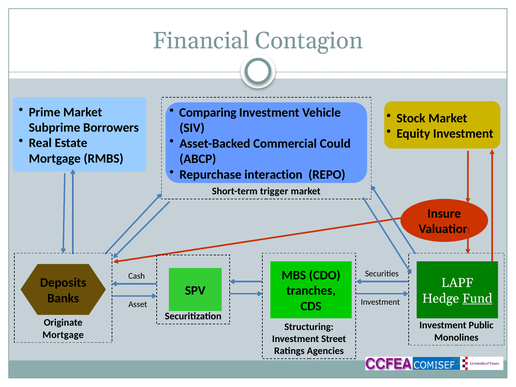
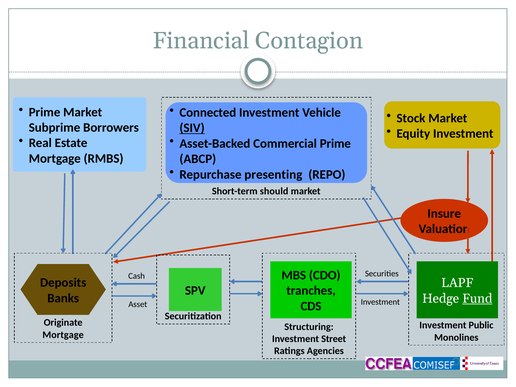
Comparing: Comparing -> Connected (208, 113)
SIV underline: none -> present (192, 128)
Commercial Could: Could -> Prime (335, 144)
interaction: interaction -> presenting (273, 174)
trigger: trigger -> should (274, 191)
